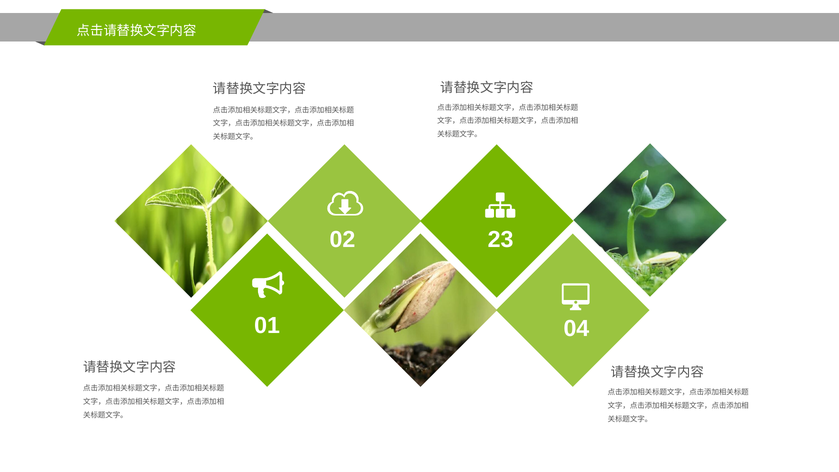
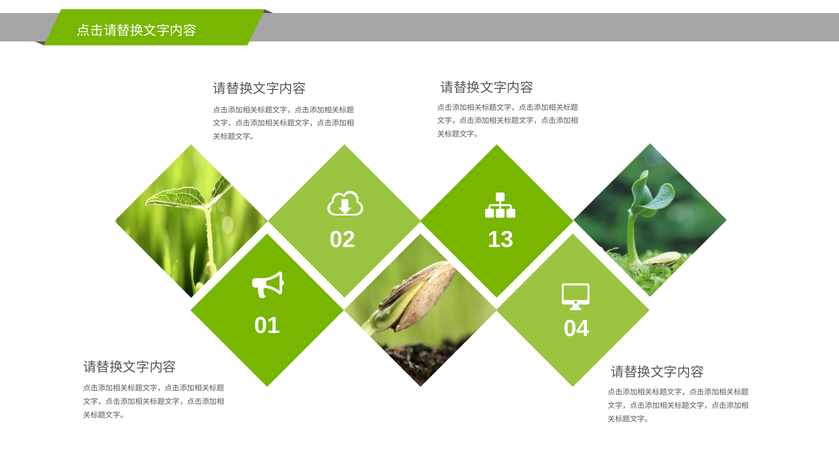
23: 23 -> 13 (501, 240)
